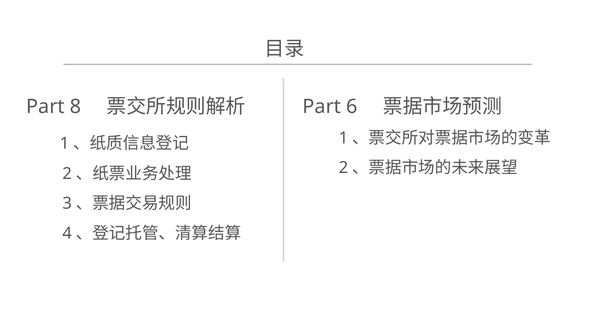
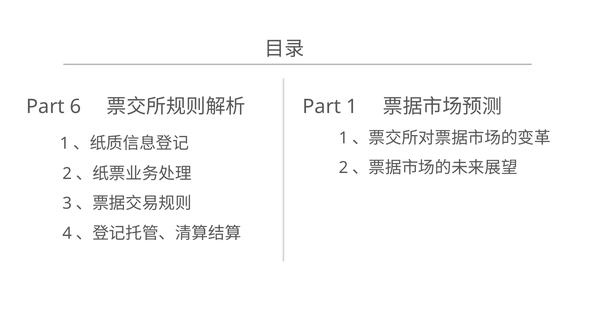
8: 8 -> 6 (76, 106)
Part 6: 6 -> 1 (352, 106)
